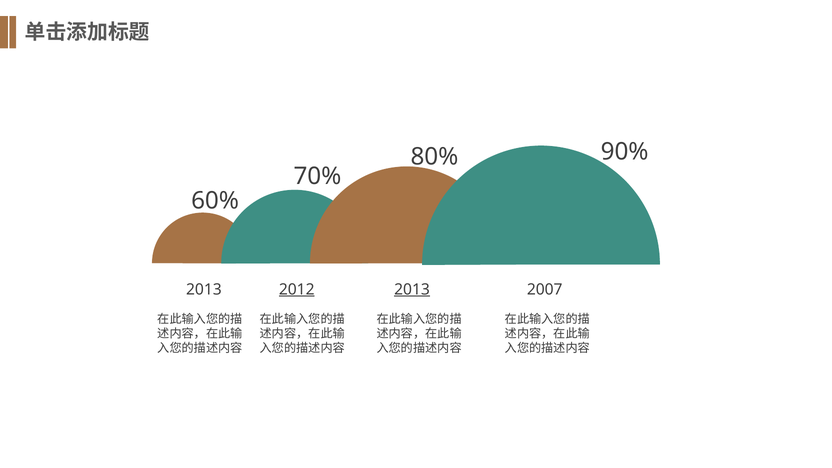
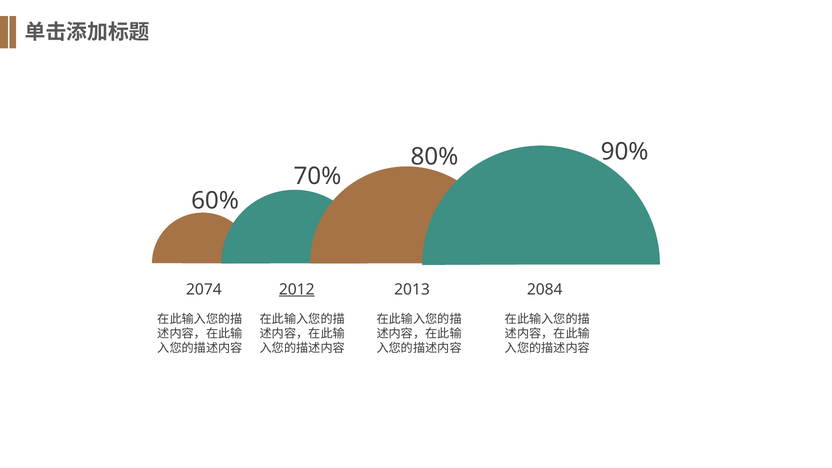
2013: 2013 -> 2074 (204, 289)
2013 underline: present -> none (412, 289)
2007: 2007 -> 2084 (545, 289)
